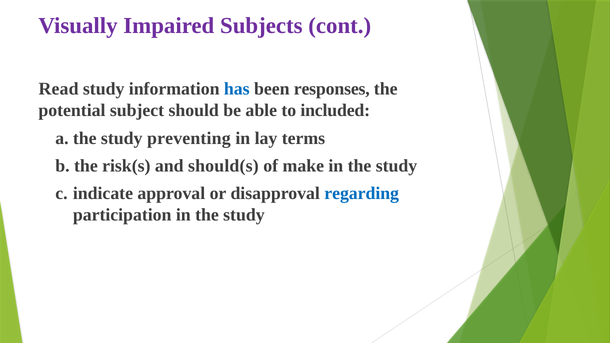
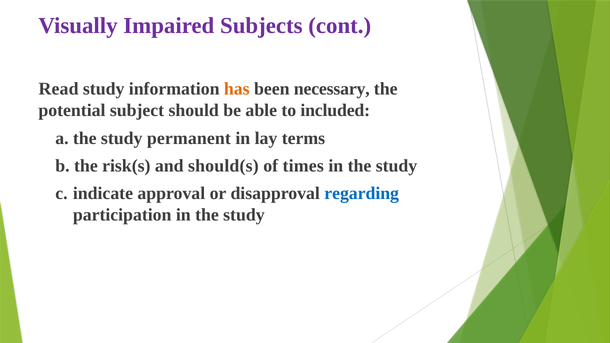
has colour: blue -> orange (237, 89)
responses: responses -> necessary (332, 89)
preventing: preventing -> permanent (189, 138)
make: make -> times (303, 166)
